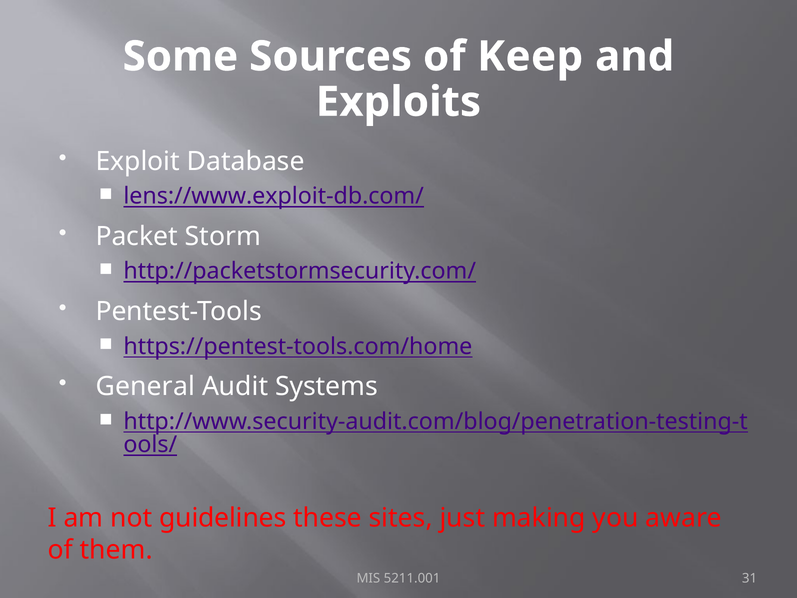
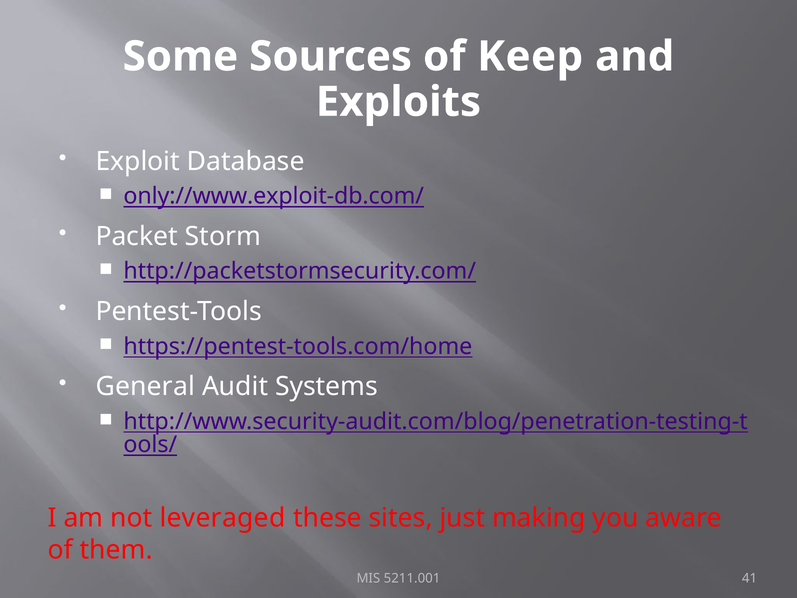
lens://www.exploit-db.com/: lens://www.exploit-db.com/ -> only://www.exploit-db.com/ (274, 196)
guidelines: guidelines -> leveraged (223, 518)
31: 31 -> 41 (750, 578)
